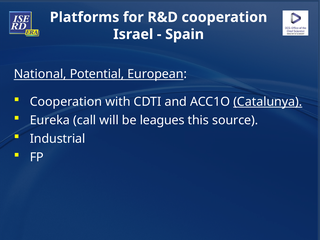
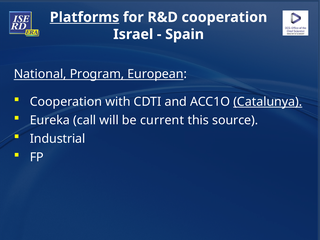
Platforms underline: none -> present (85, 17)
Potential: Potential -> Program (97, 74)
leagues: leagues -> current (162, 120)
